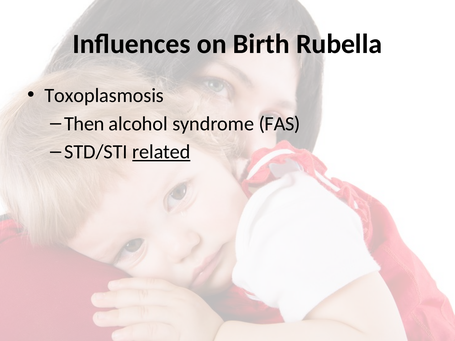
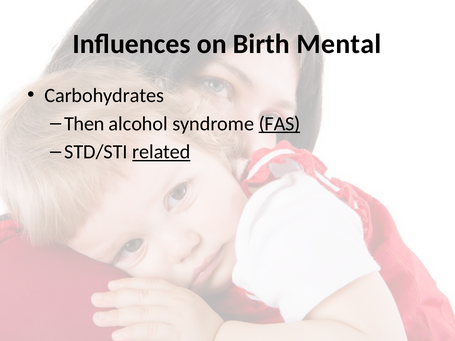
Rubella: Rubella -> Mental (339, 44)
Toxoplasmosis: Toxoplasmosis -> Carbohydrates (104, 95)
FAS underline: none -> present (280, 124)
